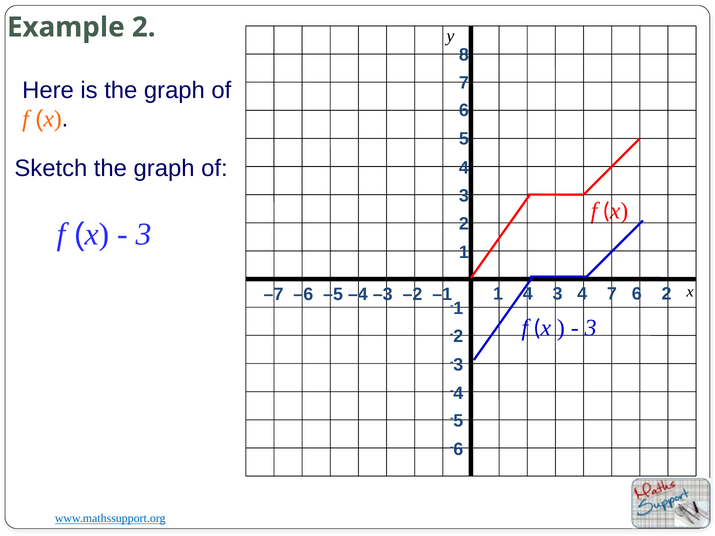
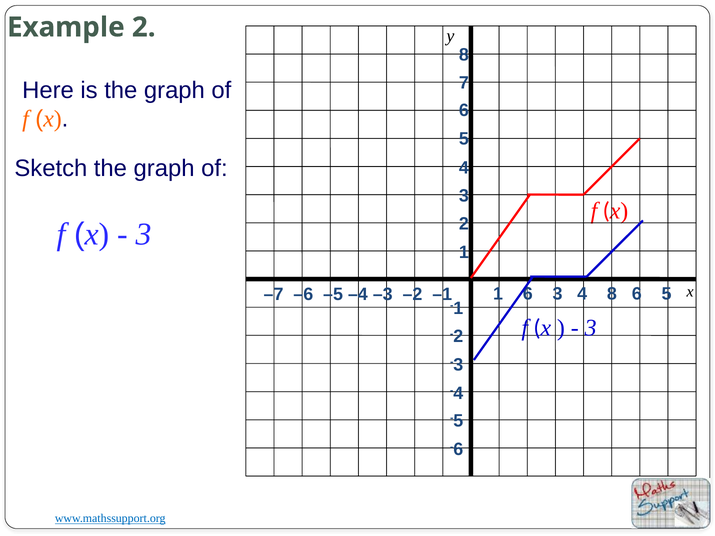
1 4: 4 -> 6 (528, 294)
4 7: 7 -> 8 (612, 294)
6 2: 2 -> 5 (667, 294)
